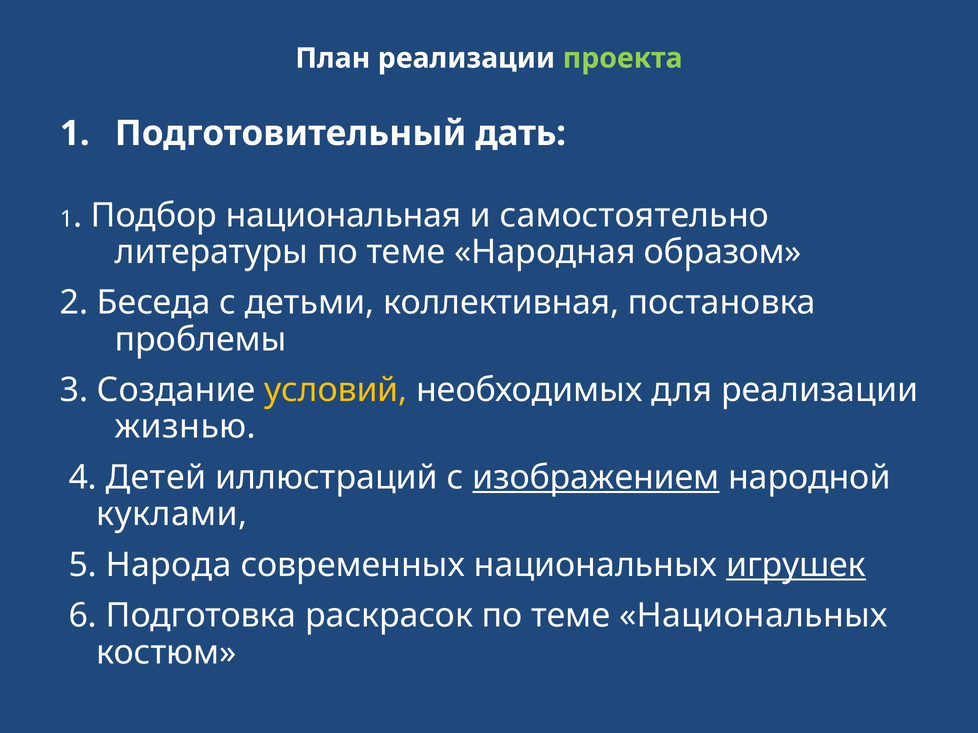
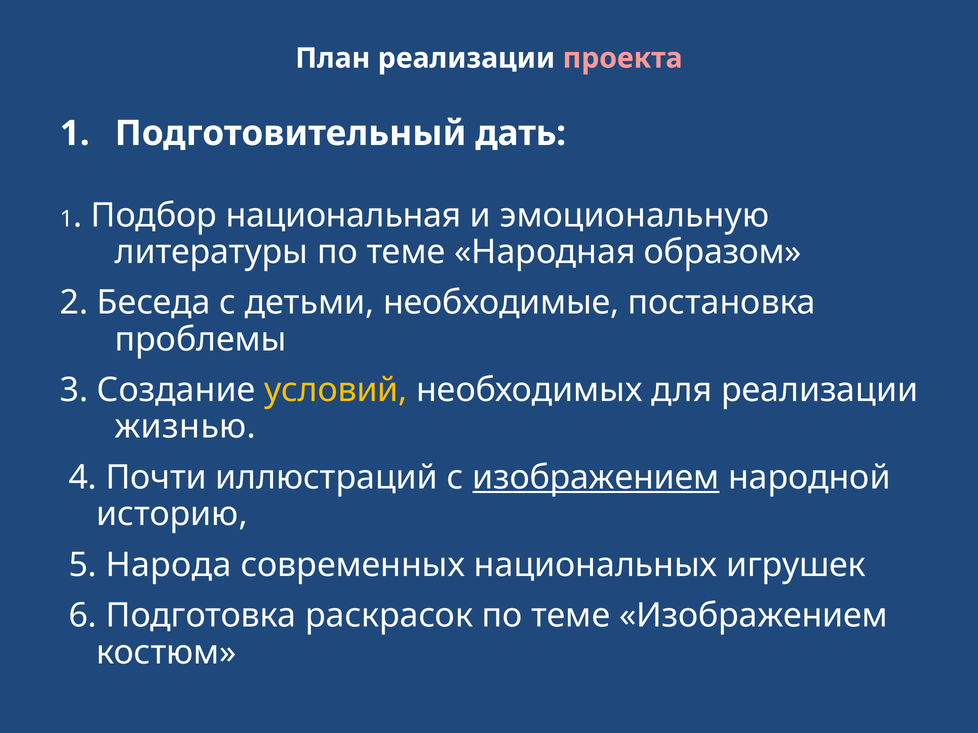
проекта colour: light green -> pink (623, 58)
самостоятельно: самостоятельно -> эмоциональную (634, 215)
коллективная: коллективная -> необходимые (501, 303)
Детей: Детей -> Почти (156, 478)
куклами: куклами -> историю (172, 515)
игрушек underline: present -> none (796, 565)
теме Национальных: Национальных -> Изображением (754, 616)
